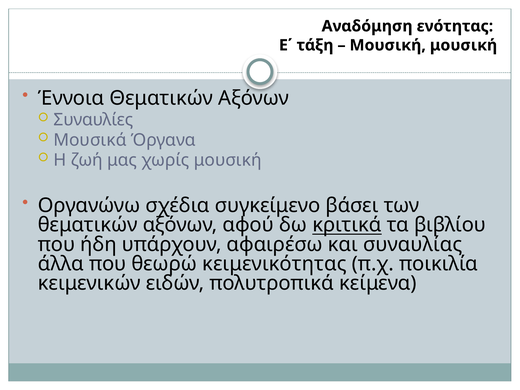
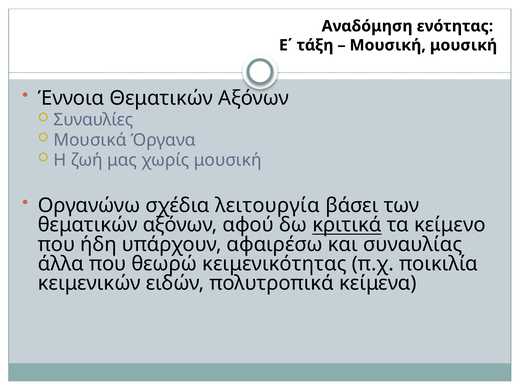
συγκείμενο: συγκείμενο -> λειτουργία (267, 206)
βιβλίου: βιβλίου -> κείμενο (450, 225)
